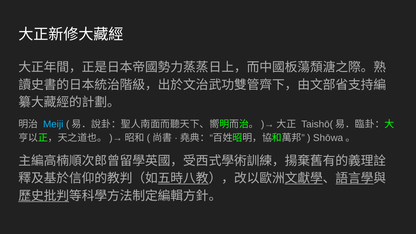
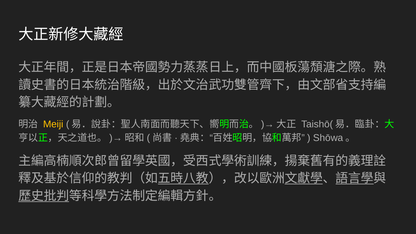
Meiji colour: light blue -> yellow (53, 124)
